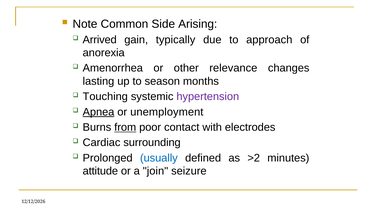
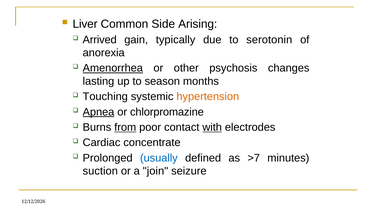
Note: Note -> Liver (85, 24)
approach: approach -> serotonin (269, 40)
Amenorrhea underline: none -> present (113, 68)
relevance: relevance -> psychosis (233, 68)
hypertension colour: purple -> orange (208, 97)
unemployment: unemployment -> chlorpromazine (167, 112)
with underline: none -> present (212, 128)
surrounding: surrounding -> concentrate (152, 143)
>2: >2 -> >7 (254, 158)
attitude: attitude -> suction (100, 171)
